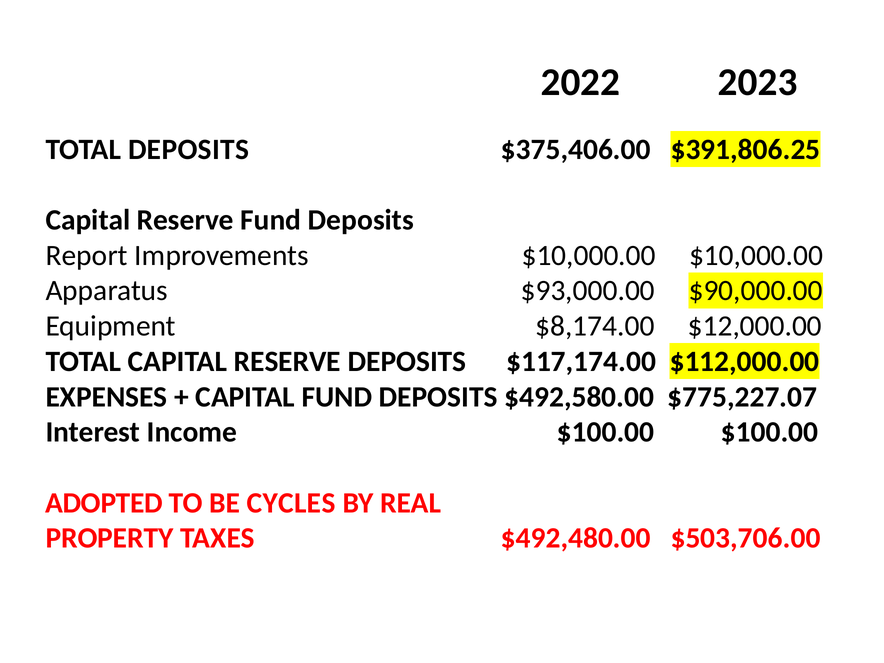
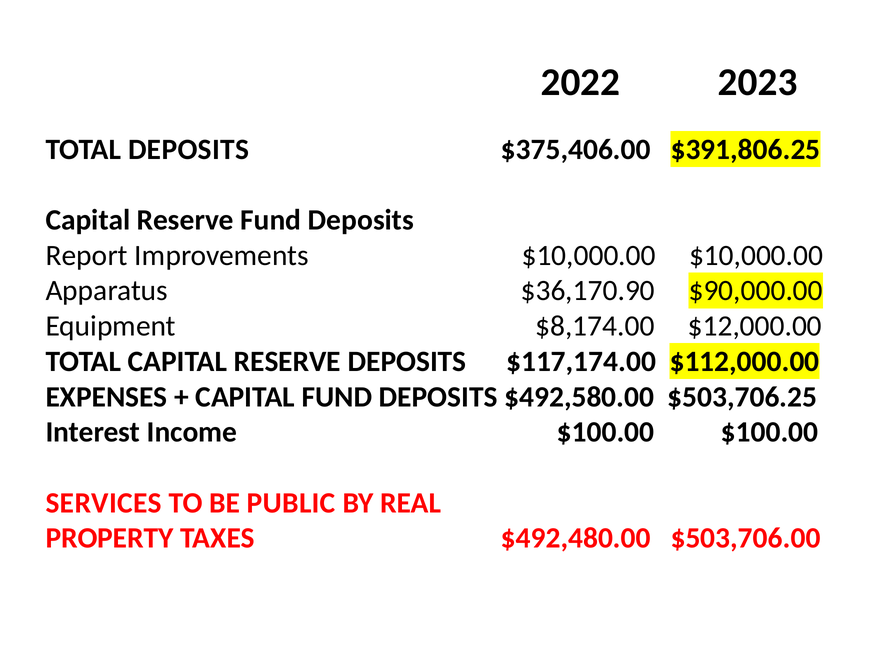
$93,000.00: $93,000.00 -> $36,170.90 (588, 291)
$775,227.07: $775,227.07 -> $503,706.25 (742, 397)
ADOPTED: ADOPTED -> SERVICES (104, 503)
CYCLES: CYCLES -> PUBLIC (291, 503)
